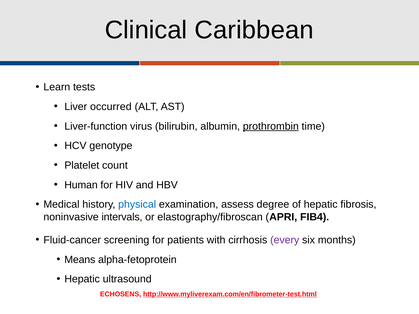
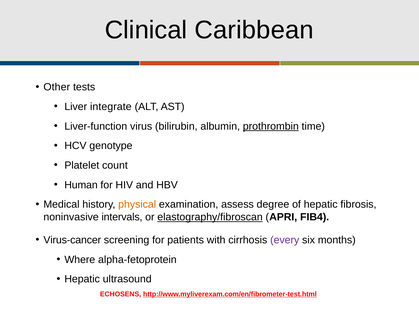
Learn: Learn -> Other (57, 87)
occurred: occurred -> integrate (111, 107)
physical colour: blue -> orange (137, 205)
elastography/fibroscan underline: none -> present (210, 217)
Fluid-cancer: Fluid-cancer -> Virus-cancer (72, 240)
Means: Means -> Where (80, 260)
